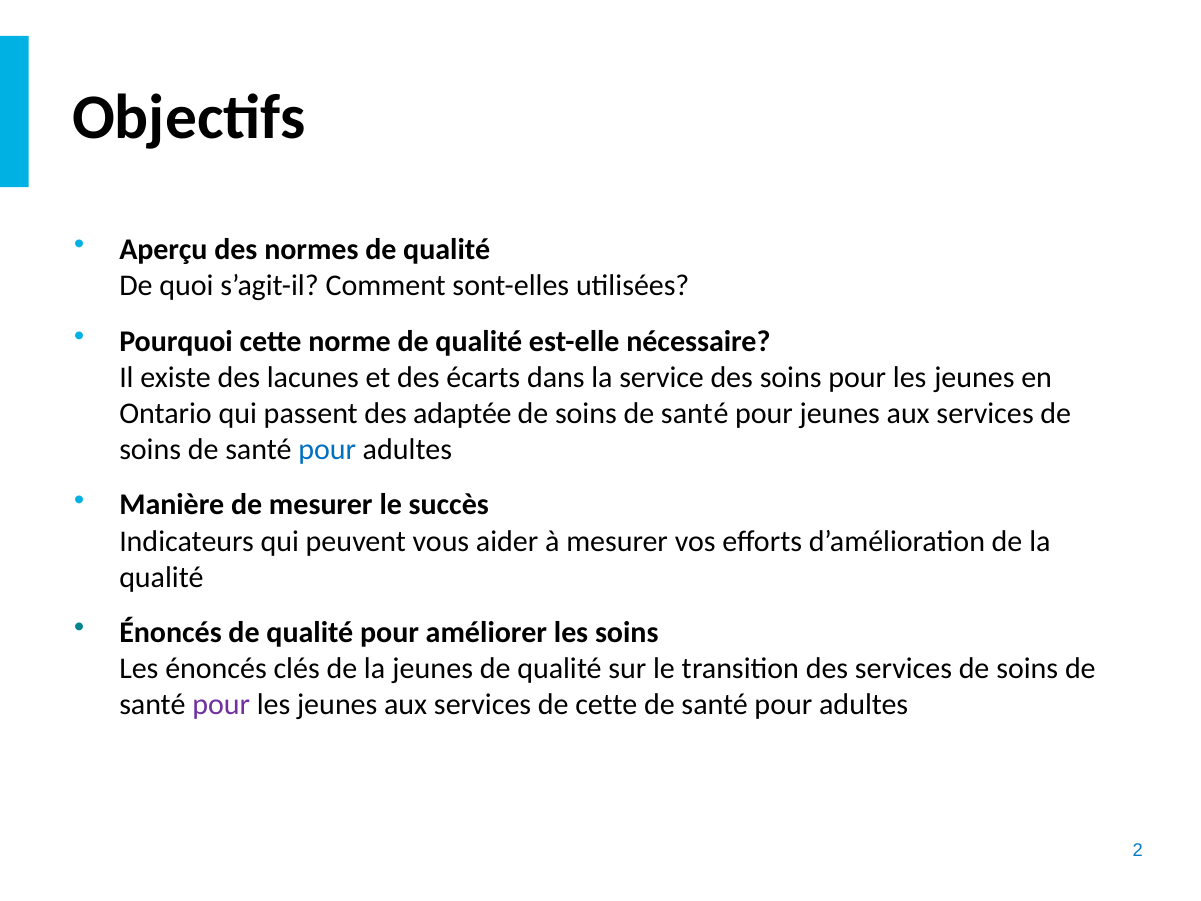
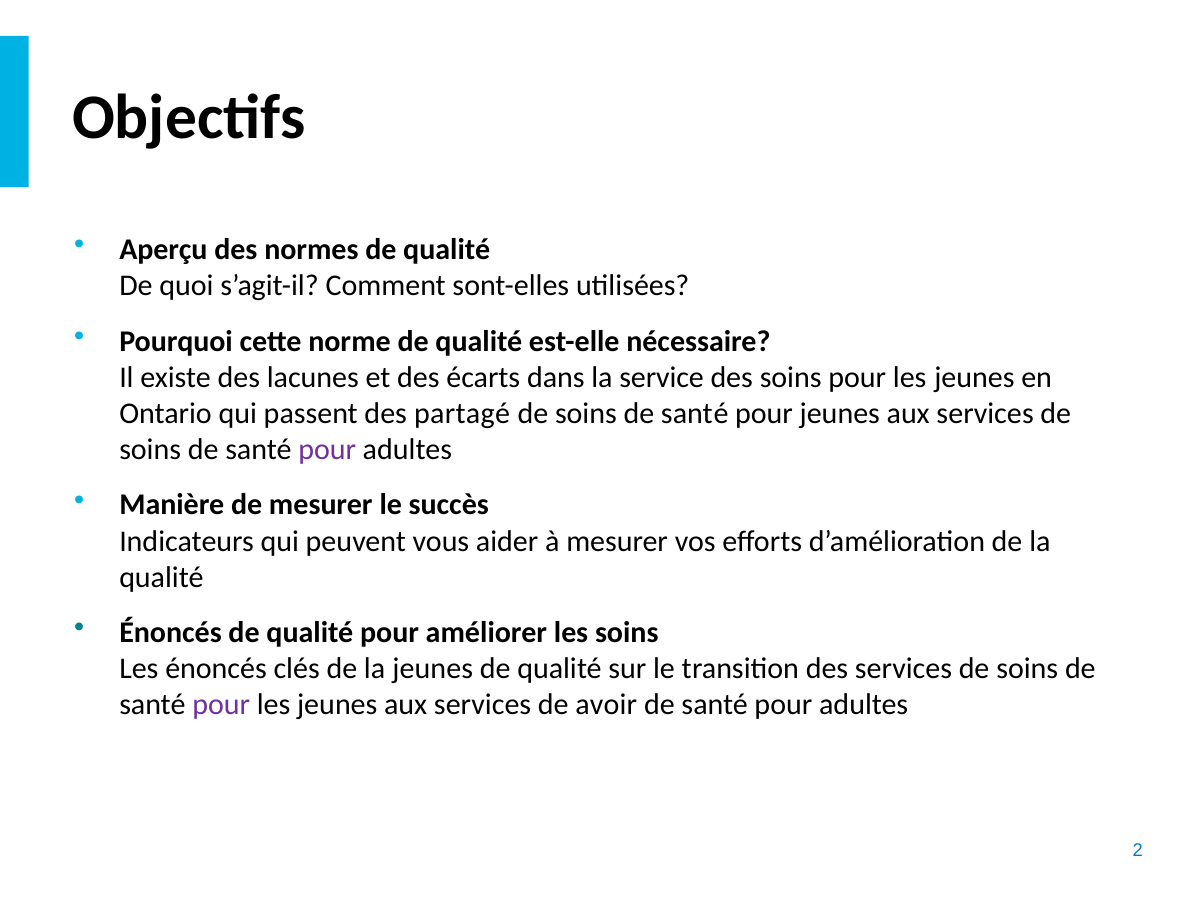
adaptée: adaptée -> partagé (462, 413)
pour colour: blue -> purple (327, 449)
de cette: cette -> avoir (606, 705)
